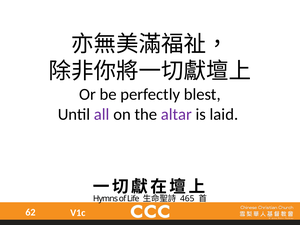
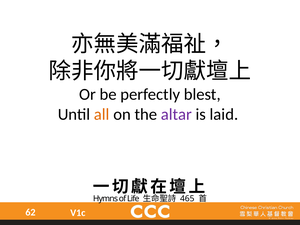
all colour: purple -> orange (102, 114)
